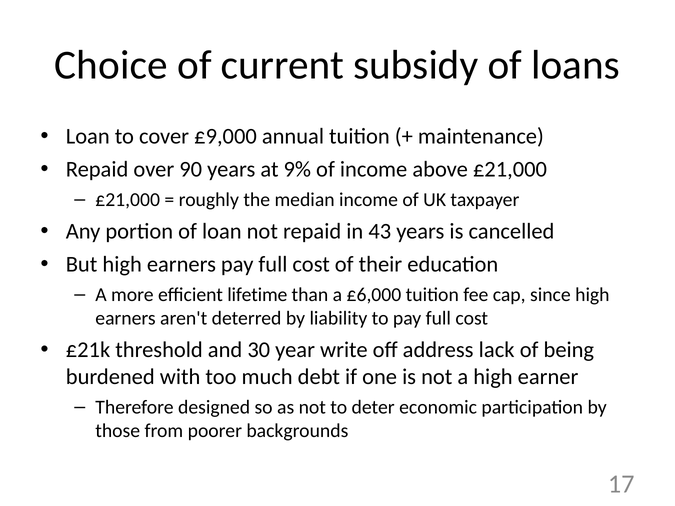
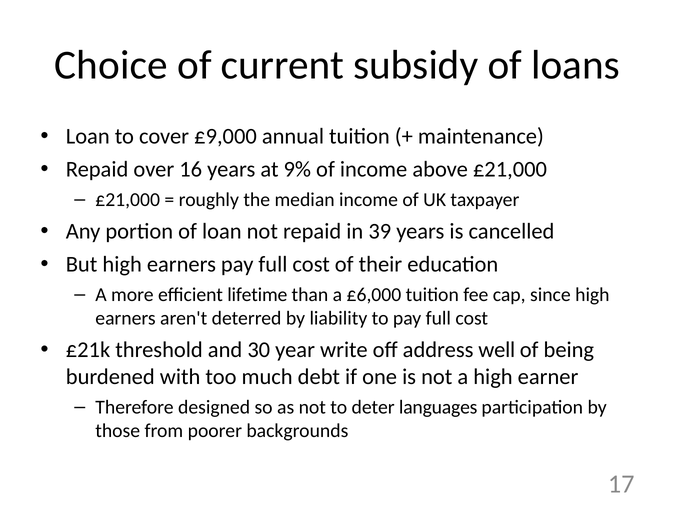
90: 90 -> 16 (191, 170)
43: 43 -> 39 (380, 231)
lack: lack -> well (497, 350)
economic: economic -> languages (438, 407)
